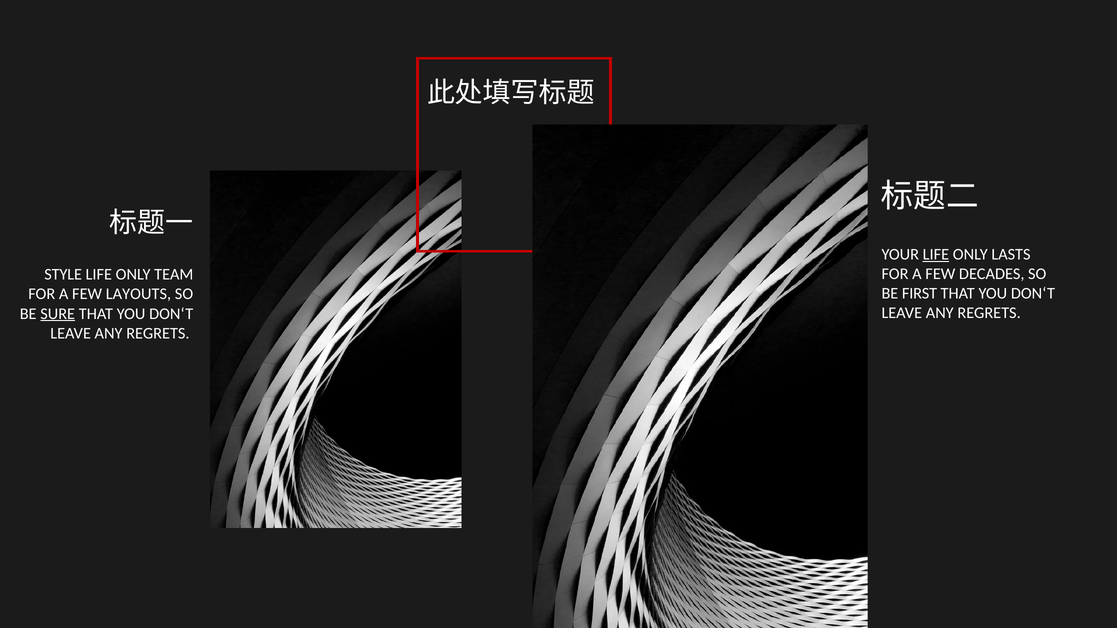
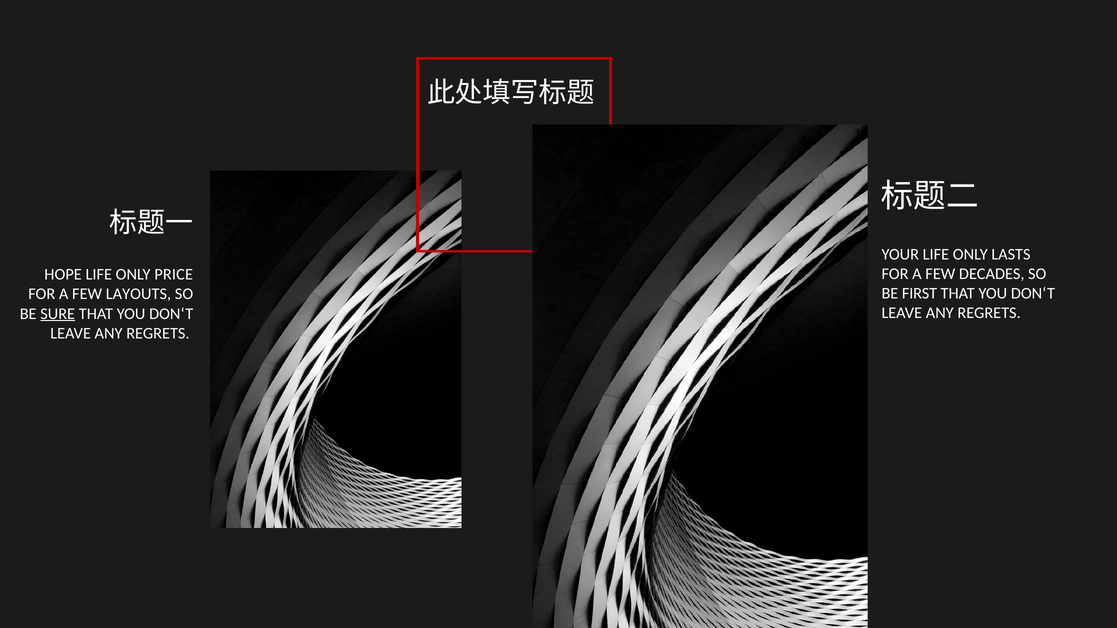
LIFE underline: present -> none (936, 255)
STYLE: STYLE -> HOPE (63, 275)
TEAM: TEAM -> PRICE (174, 275)
